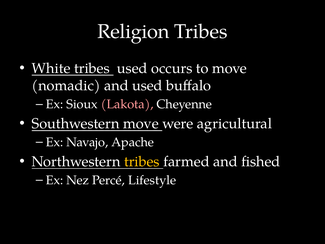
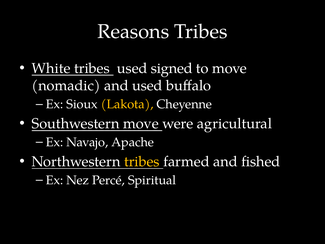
Religion: Religion -> Reasons (133, 31)
occurs: occurs -> signed (172, 68)
Lakota colour: pink -> yellow (127, 104)
Lifestyle: Lifestyle -> Spiritual (152, 180)
